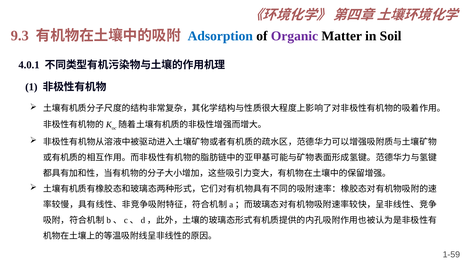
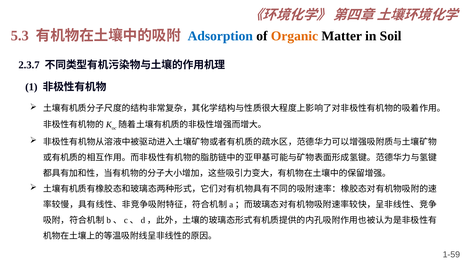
9.3: 9.3 -> 5.3 (20, 36)
Organic colour: purple -> orange (295, 36)
4.0.1: 4.0.1 -> 2.3.7 (29, 65)
